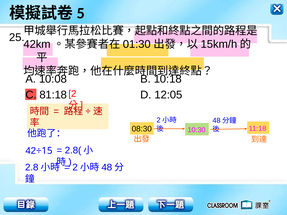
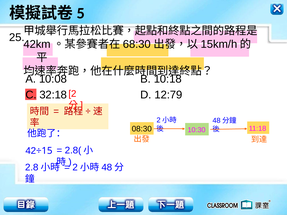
01:30: 01:30 -> 68:30 (137, 44)
81:18: 81:18 -> 32:18 (53, 95)
12:05: 12:05 -> 12:79 (168, 95)
